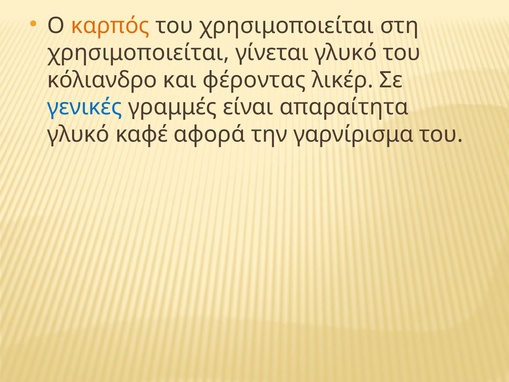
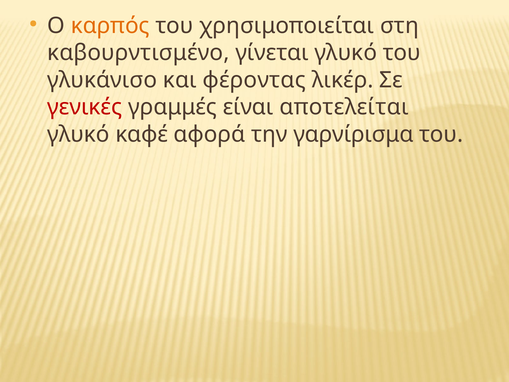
χρησιμοποιείται: χρησιμοποιείται -> καβουρντισμένο (138, 53)
κόλιανδρο: κόλιανδρο -> γλυκάνισο (102, 80)
γενικές colour: blue -> red (85, 107)
απαραίτητα: απαραίτητα -> αποτελείται (344, 107)
